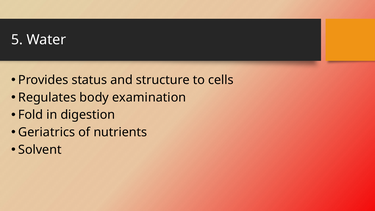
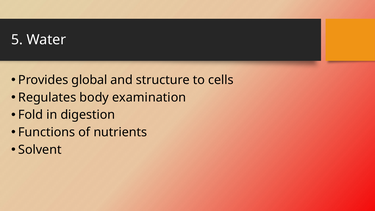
status: status -> global (89, 80)
Geriatrics: Geriatrics -> Functions (47, 132)
